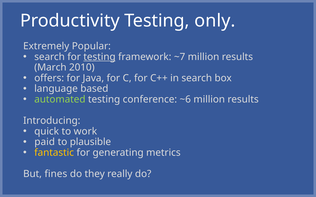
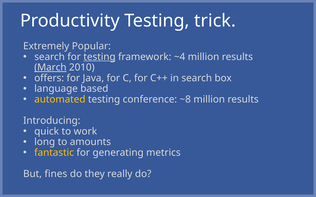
only: only -> trick (215, 21)
~7: ~7 -> ~4 (180, 57)
March underline: none -> present (50, 68)
automated colour: light green -> yellow (60, 100)
~6: ~6 -> ~8 (185, 100)
paid: paid -> long (45, 142)
plausible: plausible -> amounts (90, 142)
